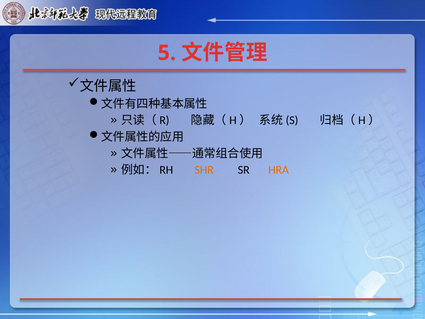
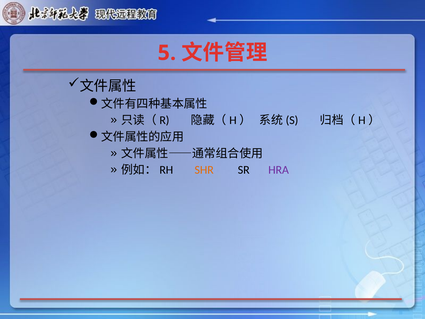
HRA colour: orange -> purple (279, 170)
